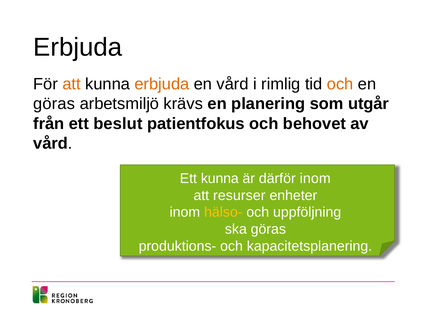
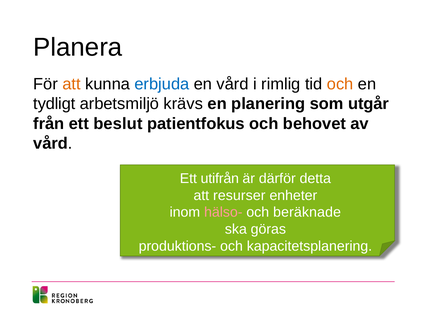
Erbjuda: Erbjuda -> Planera (78, 47)
erbjuda colour: orange -> blue (162, 84)
göras: göras -> tydligt (54, 104)
Ett kunna: kunna -> utifrån (220, 179)
därför inom: inom -> detta (315, 179)
hälso- colour: yellow -> pink (223, 212)
uppföljning: uppföljning -> beräknade (307, 212)
